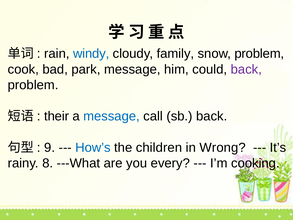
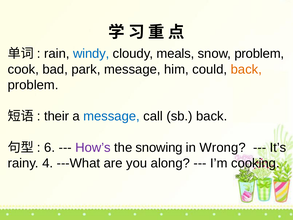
family: family -> meals (175, 54)
back colour: purple -> orange (246, 69)
9: 9 -> 6 (50, 147)
How’s colour: blue -> purple (93, 147)
children: children -> snowing (159, 147)
8: 8 -> 4 (48, 163)
every: every -> along (170, 163)
